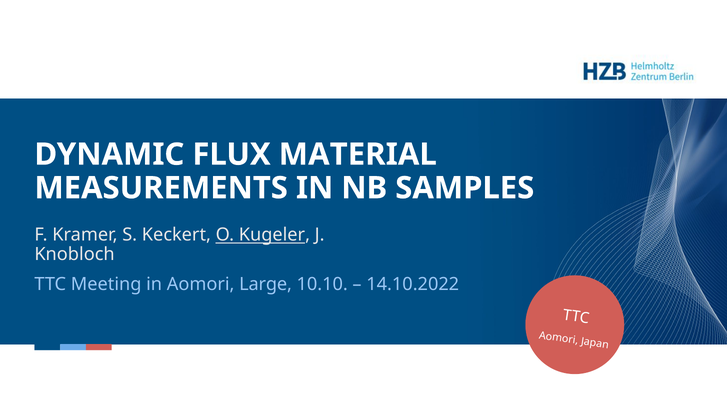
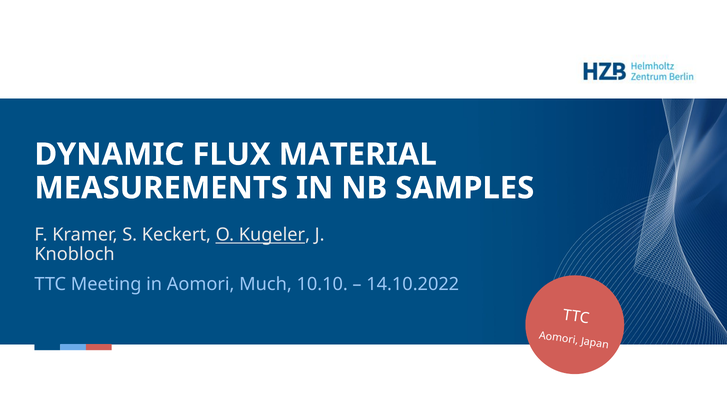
Large: Large -> Much (265, 284)
